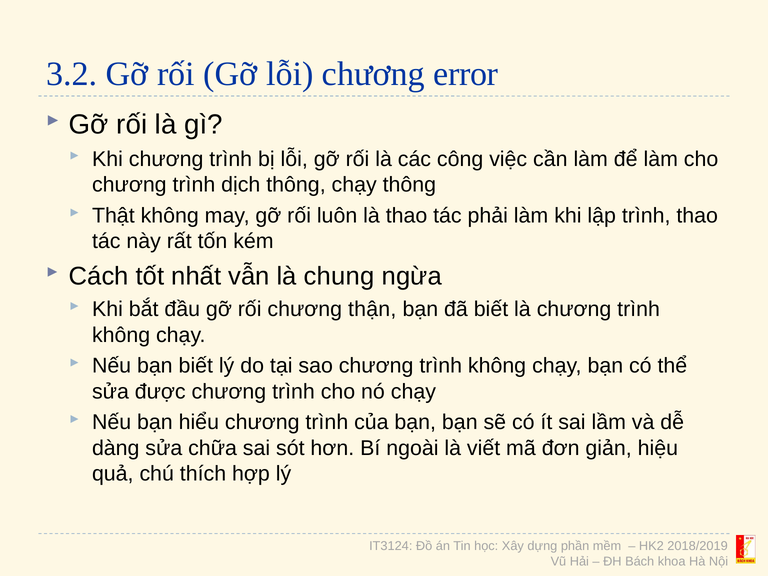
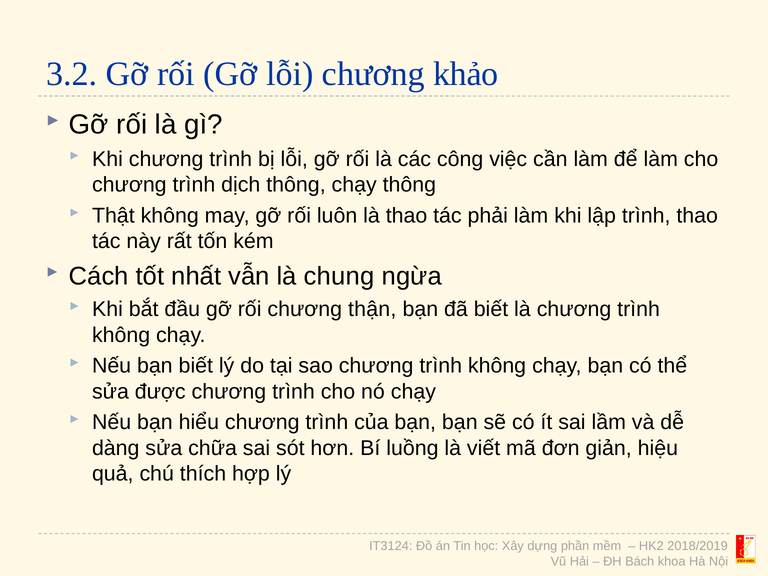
error: error -> khảo (466, 74)
ngoài: ngoài -> luồng (412, 448)
